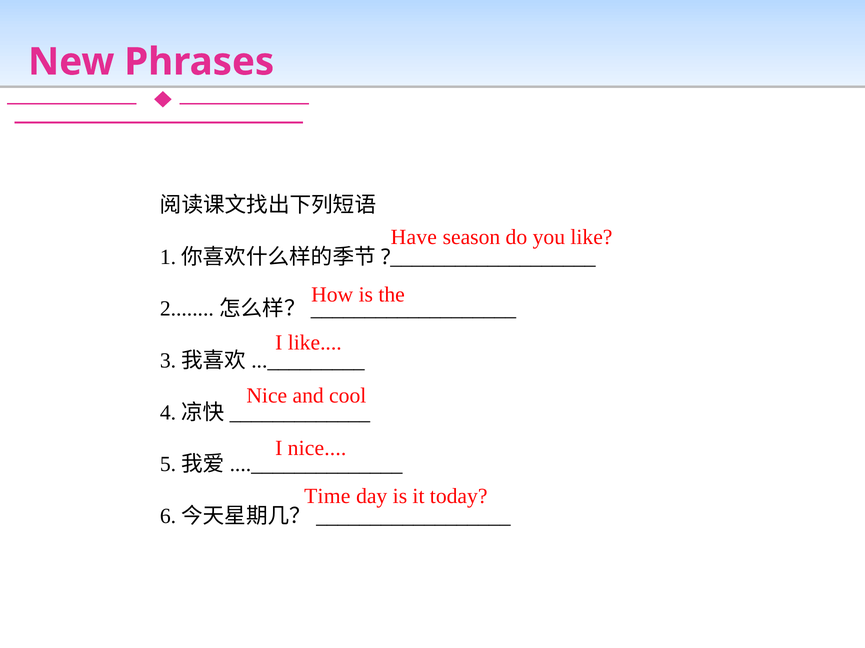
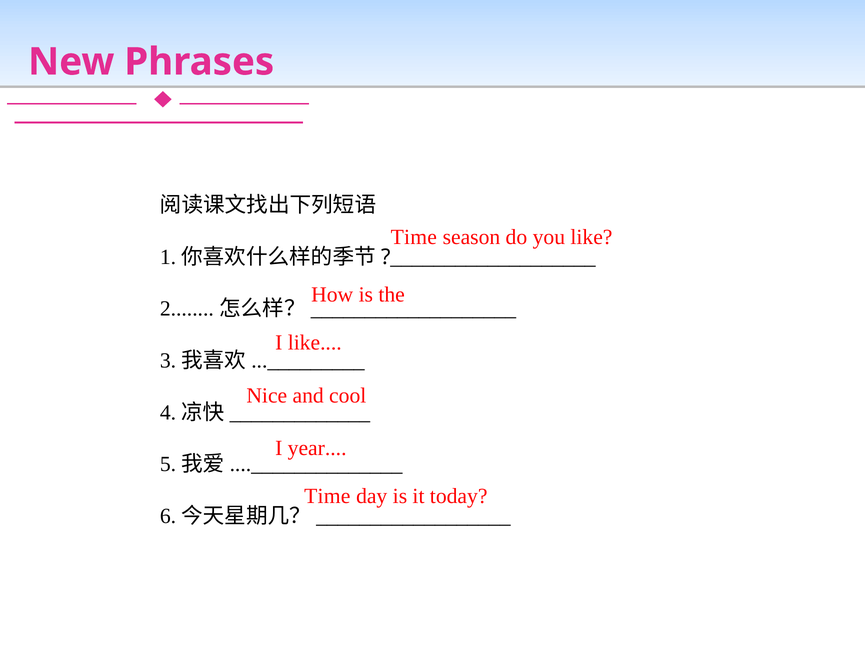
Have: Have -> Time (414, 237)
I nice: nice -> year (317, 449)
